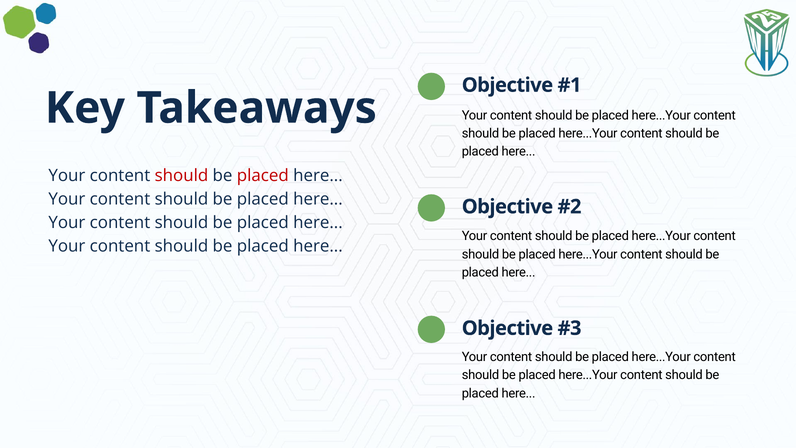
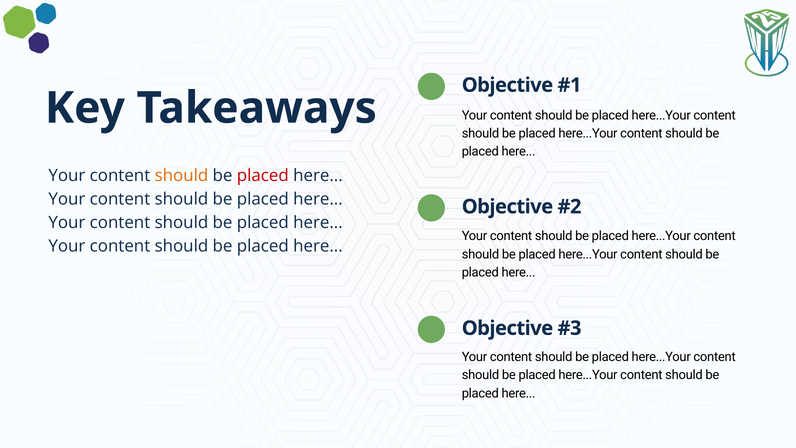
should colour: red -> orange (181, 175)
